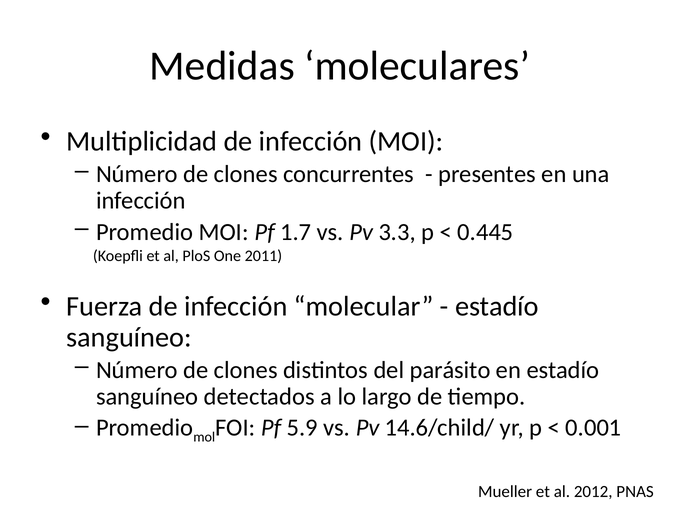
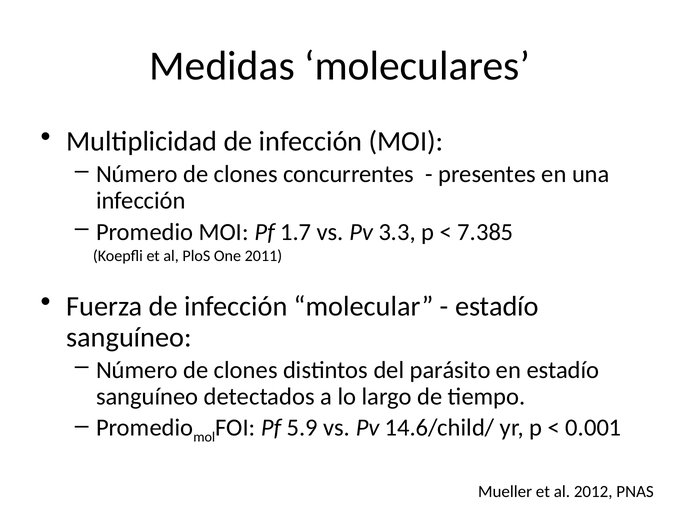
0.445: 0.445 -> 7.385 (485, 232)
